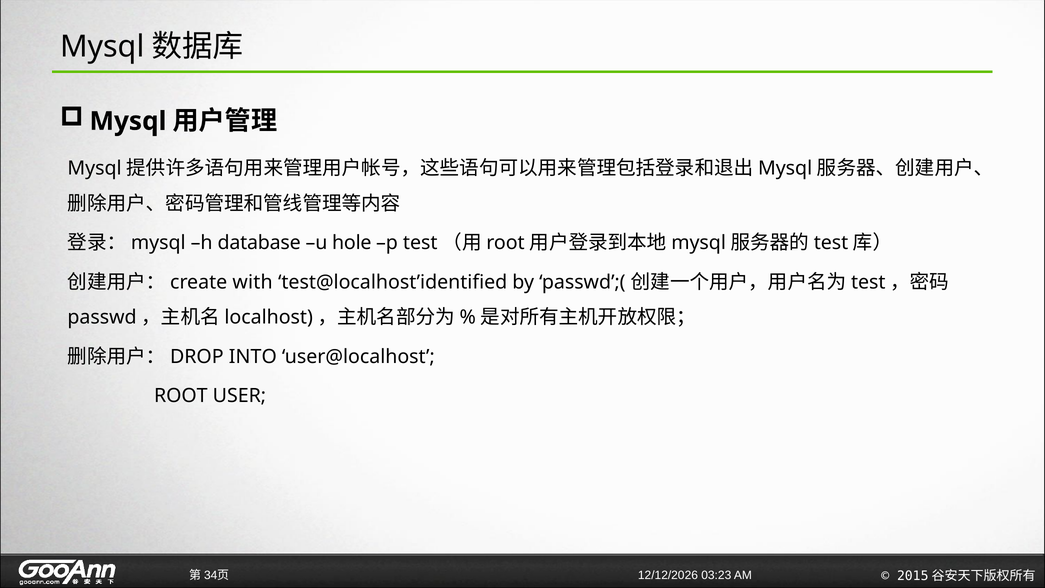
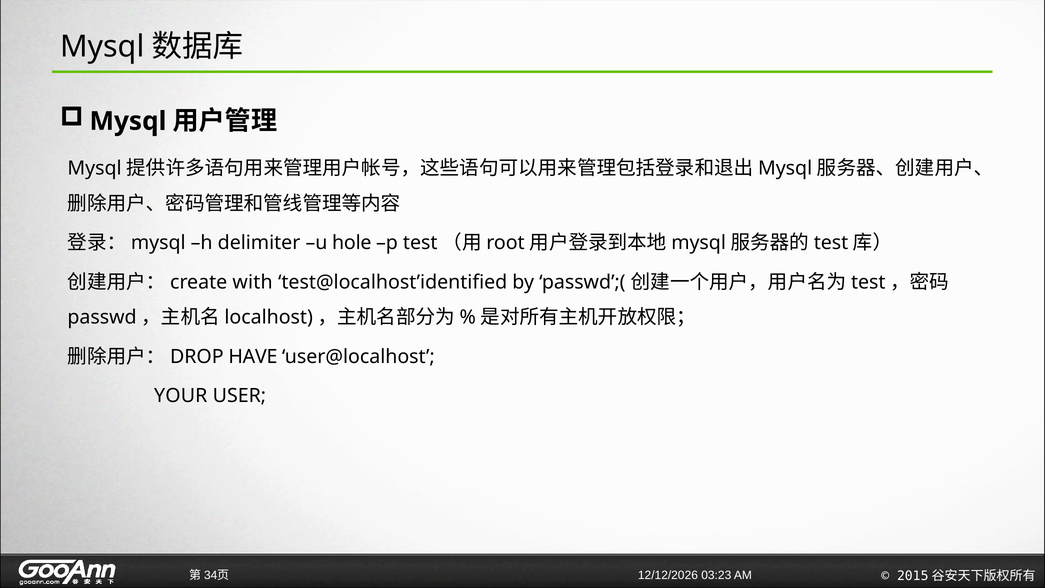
database: database -> delimiter (259, 243)
INTO: INTO -> HAVE (253, 356)
ROOT: ROOT -> YOUR (181, 396)
